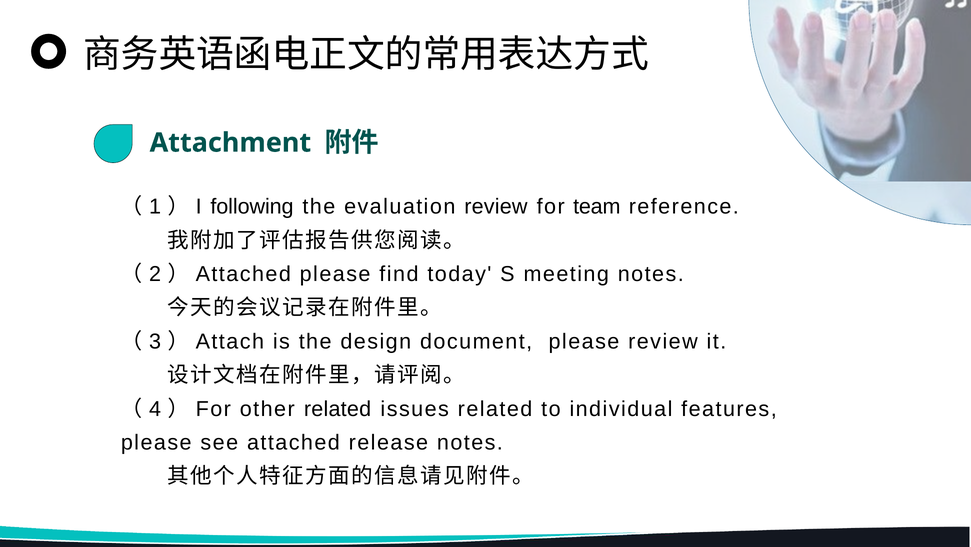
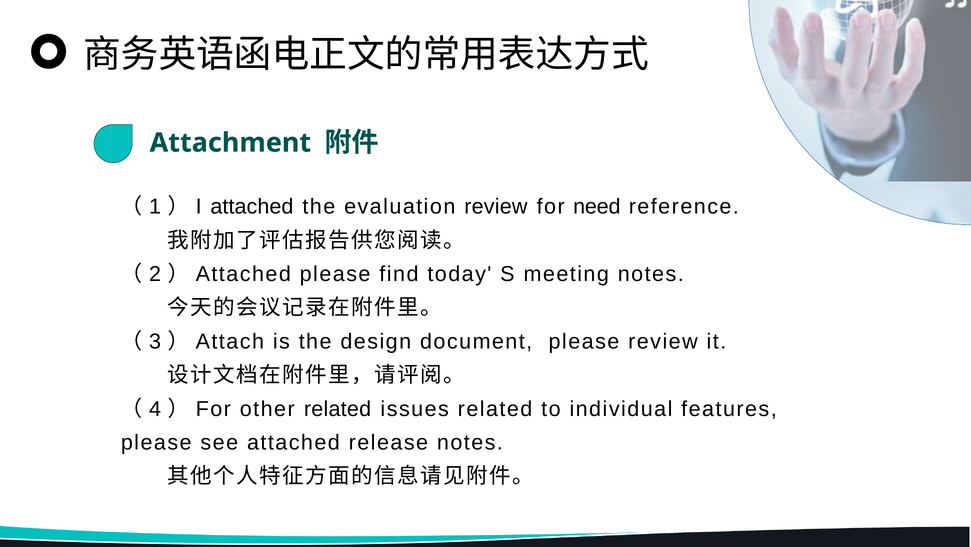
following: following -> attached (252, 206)
team: team -> need (597, 206)
